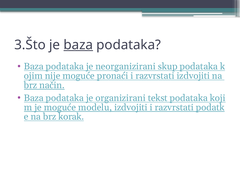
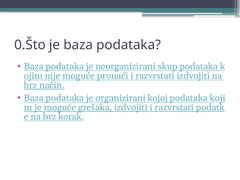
3.Što: 3.Što -> 0.Što (30, 45)
baza underline: present -> none (78, 45)
tekst: tekst -> kojoj (158, 98)
modelu: modelu -> grešaka (95, 107)
